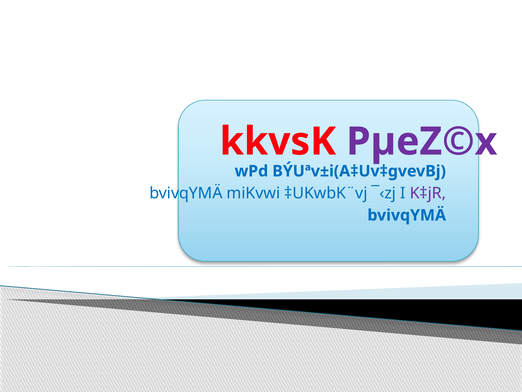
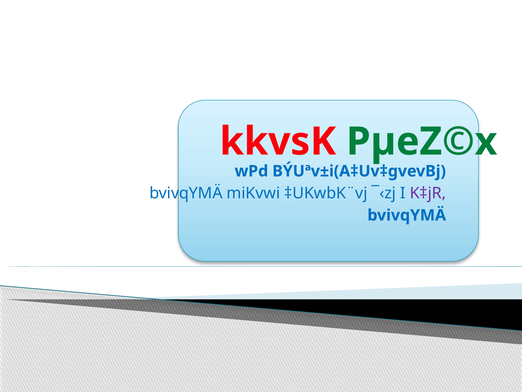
PµeZ©x colour: purple -> green (422, 141)
